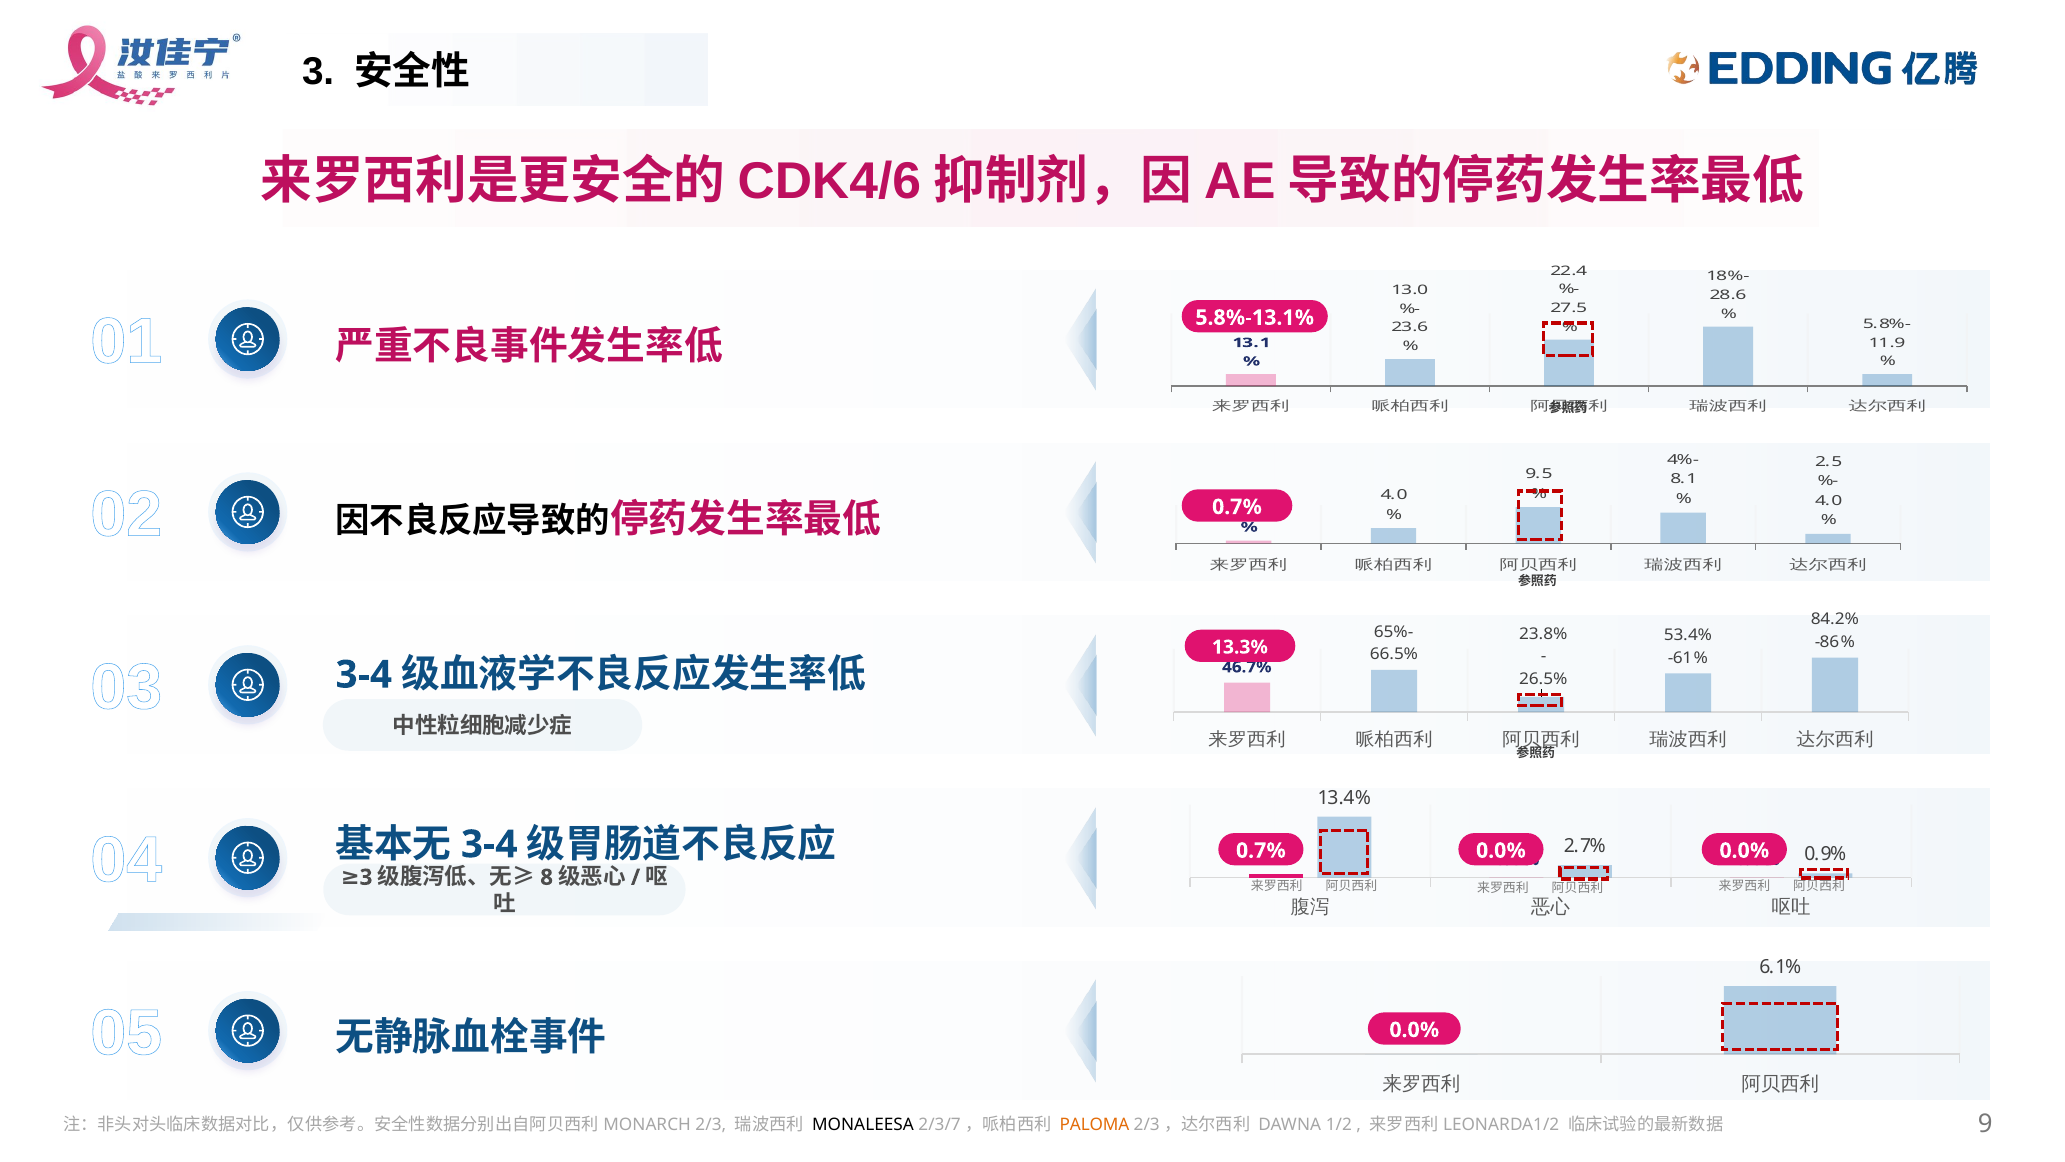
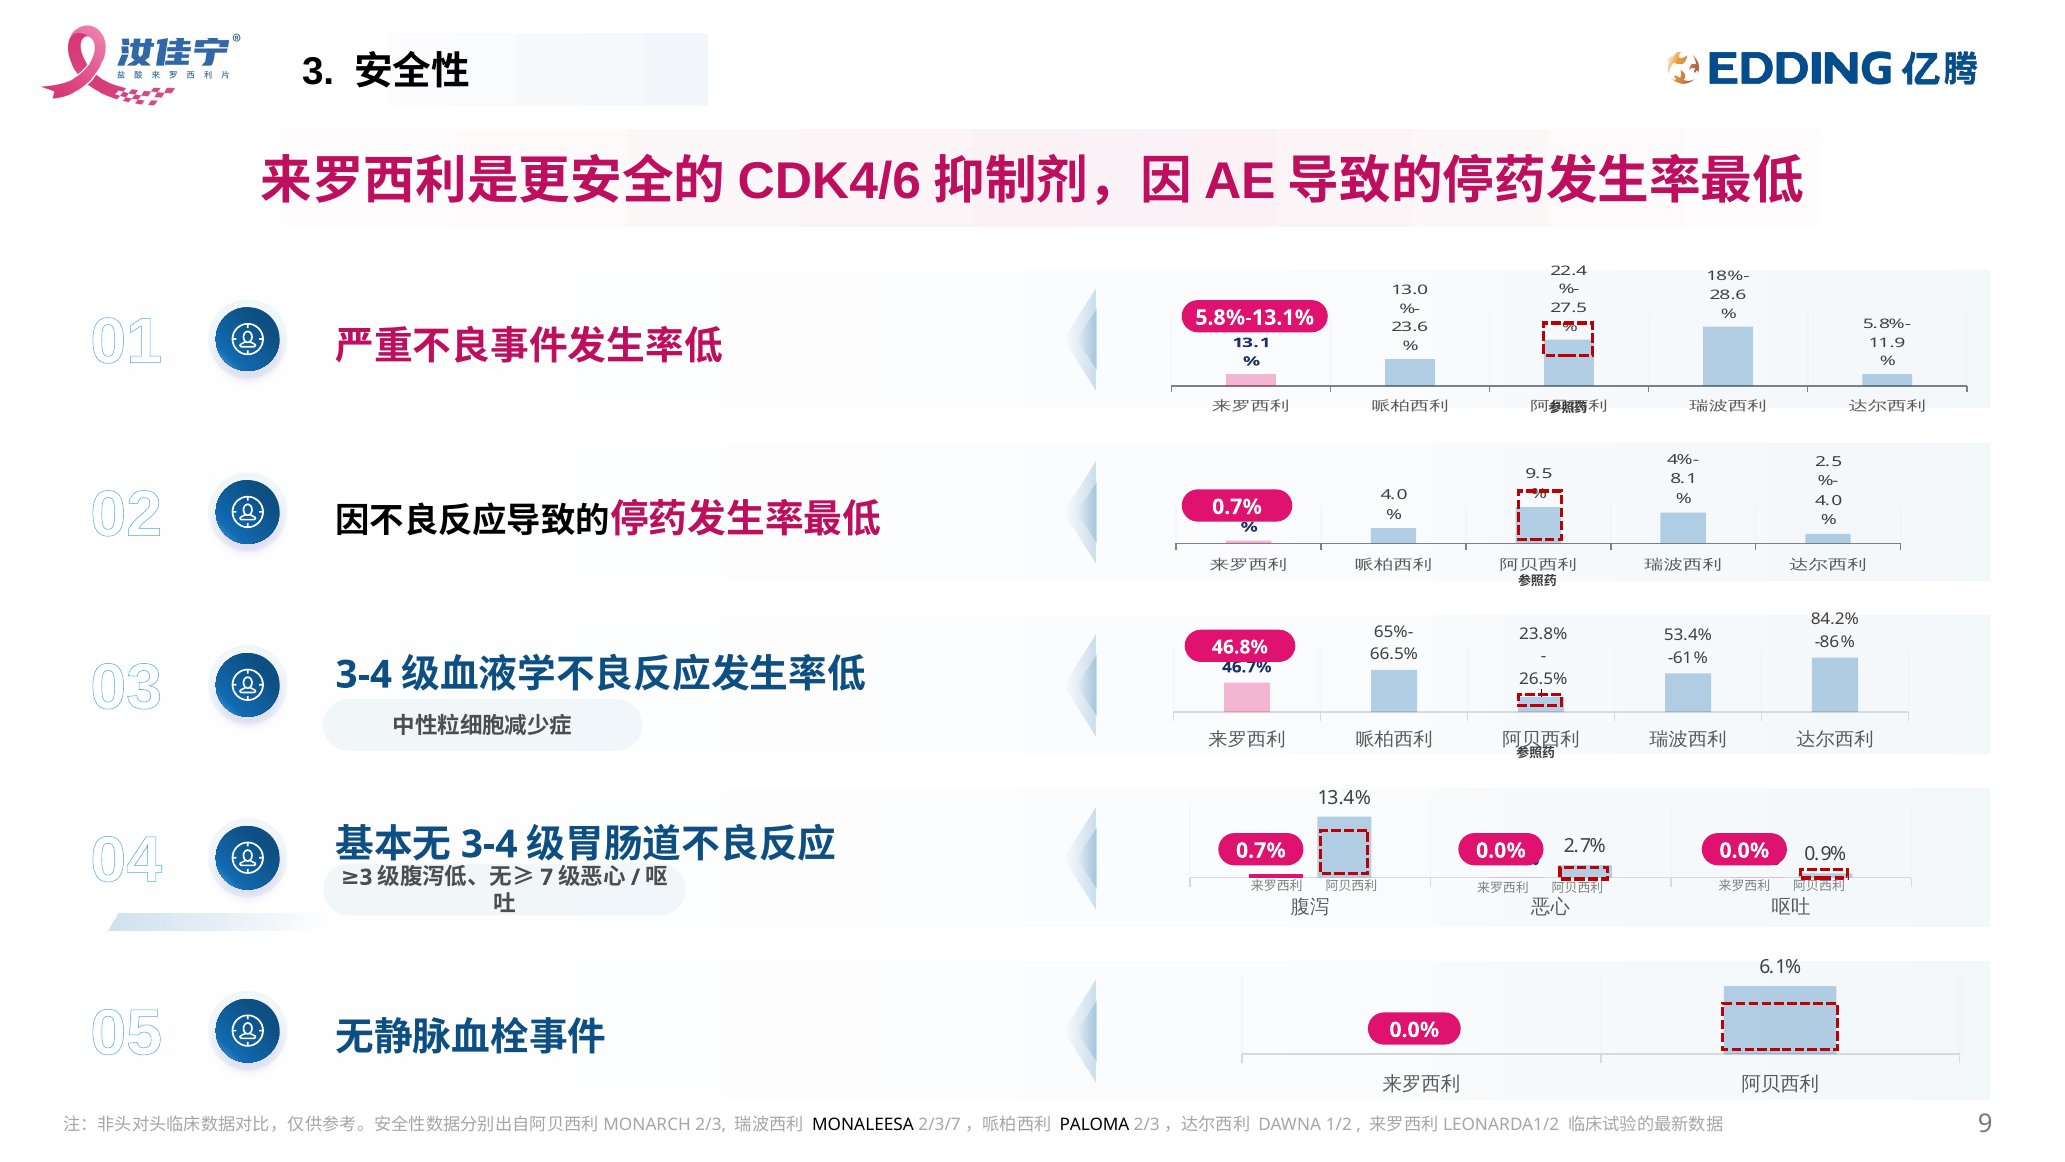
13.3%: 13.3% -> 46.8% (1240, 647)
8: 8 -> 7 (547, 877)
PALOMA colour: orange -> black (1095, 1124)
